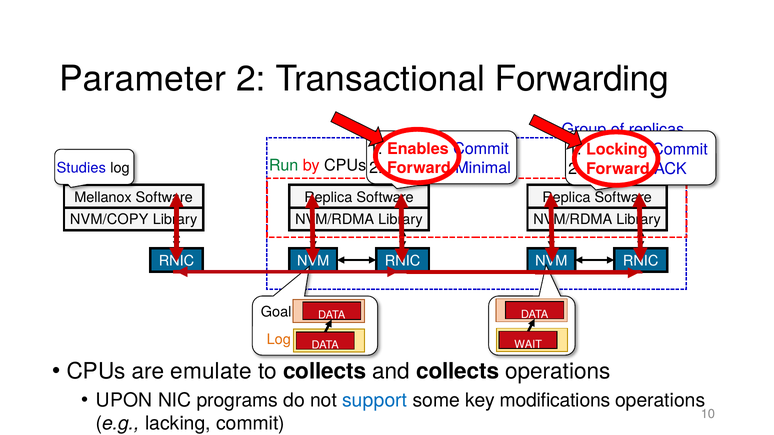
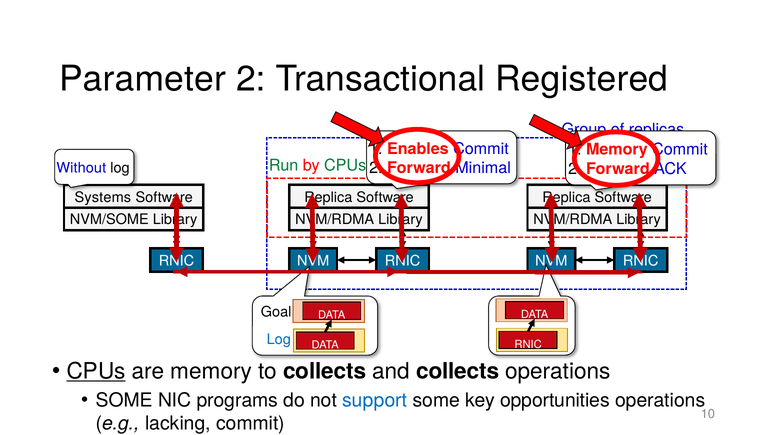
Forwarding: Forwarding -> Registered (582, 79)
Locking: Locking -> Memory (617, 149)
CPUs colour: black -> green (345, 166)
Studies: Studies -> Without (81, 168)
Mellanox: Mellanox -> Systems (103, 197)
NVM/COPY: NVM/COPY -> NVM/SOME (109, 220)
Log colour: orange -> blue (279, 340)
WAIT: WAIT -> RNIC (528, 345)
CPUs underline: none -> present (96, 372)
are emulate: emulate -> memory (211, 372)
UPON: UPON -> SOME (124, 401)
modifications: modifications -> opportunities (555, 401)
